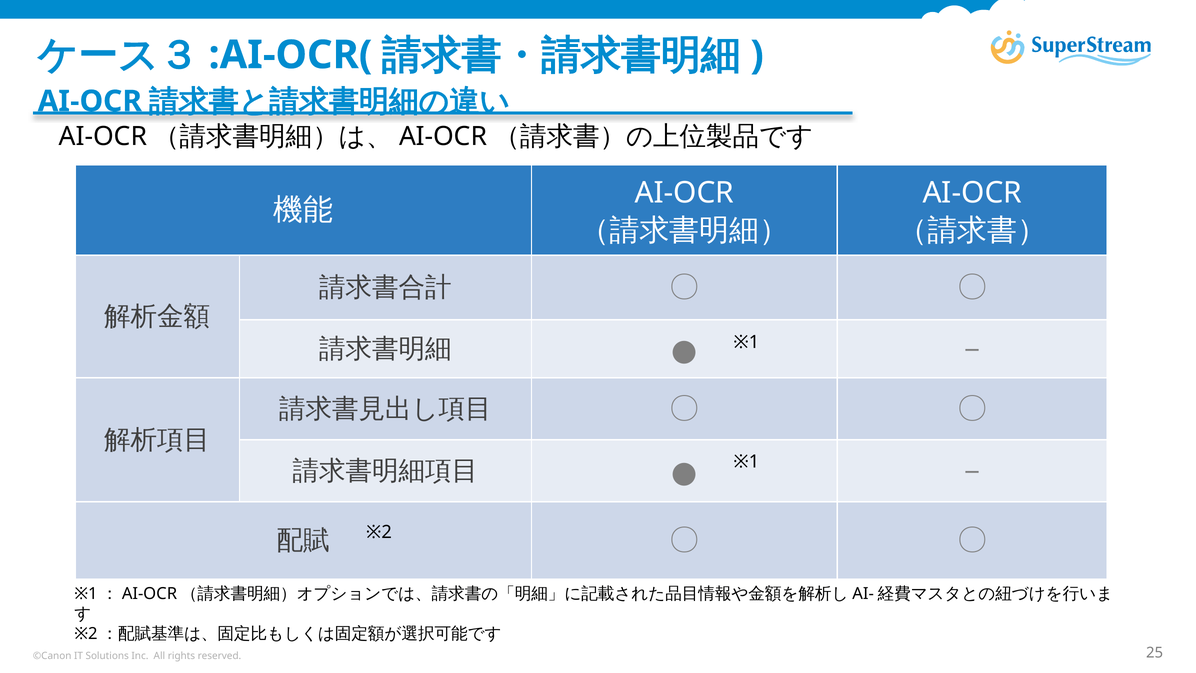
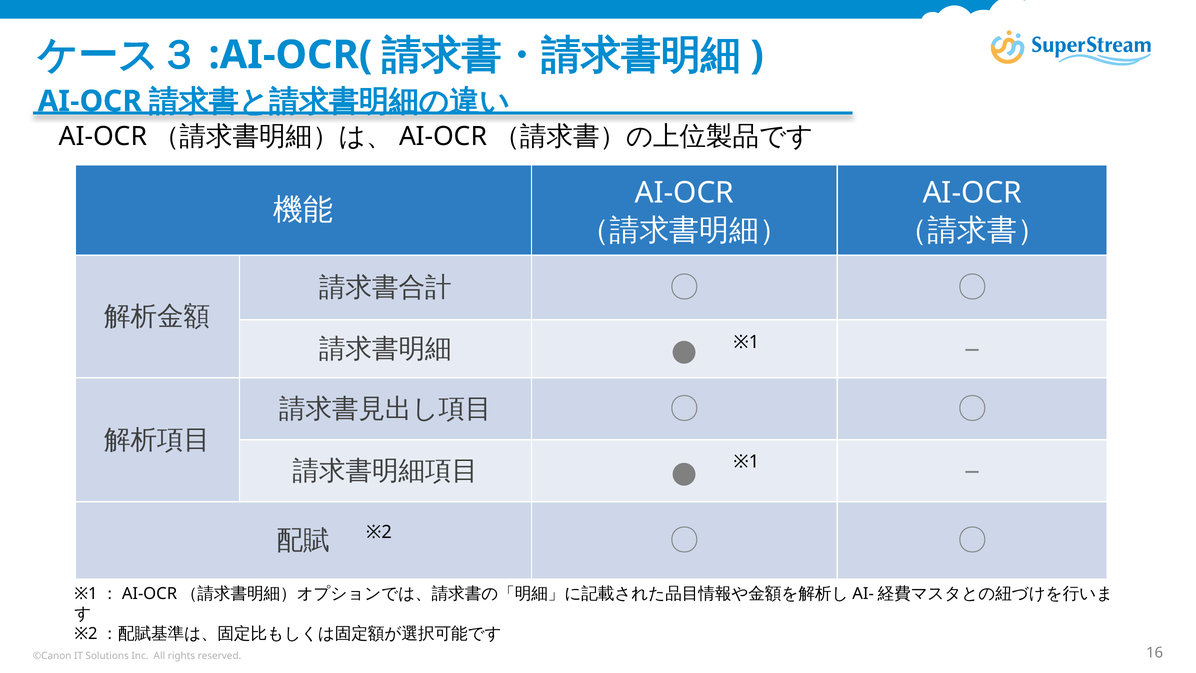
25: 25 -> 16 (1155, 652)
